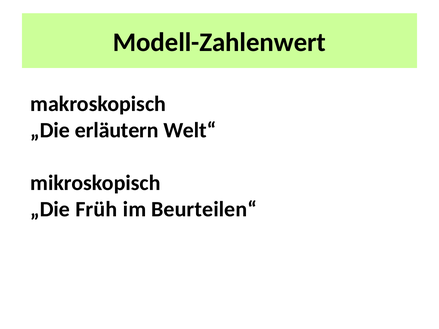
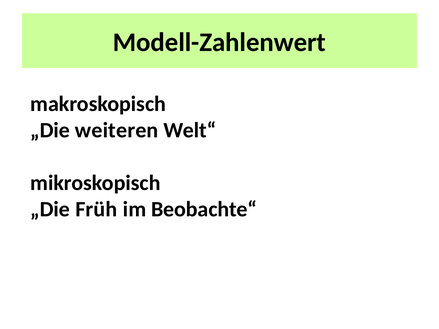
erläutern: erläutern -> weiteren (117, 130)
Beurteilen“: Beurteilen“ -> Beobachte“ (204, 209)
